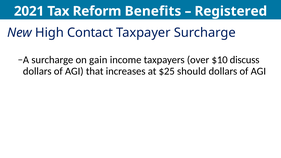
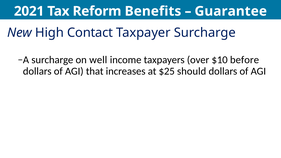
Registered: Registered -> Guarantee (231, 11)
gain: gain -> well (98, 60)
discuss: discuss -> before (245, 60)
